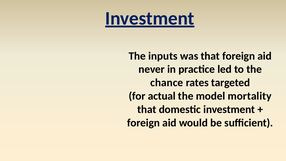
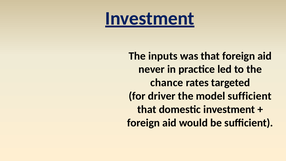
actual: actual -> driver (162, 96)
model mortality: mortality -> sufficient (250, 96)
